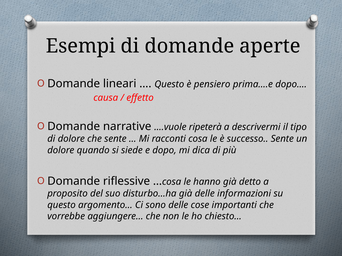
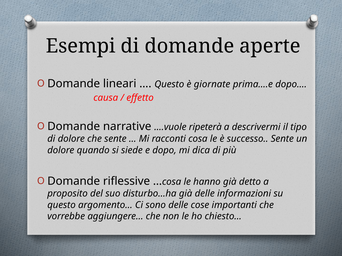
pensiero: pensiero -> giornate (212, 84)
